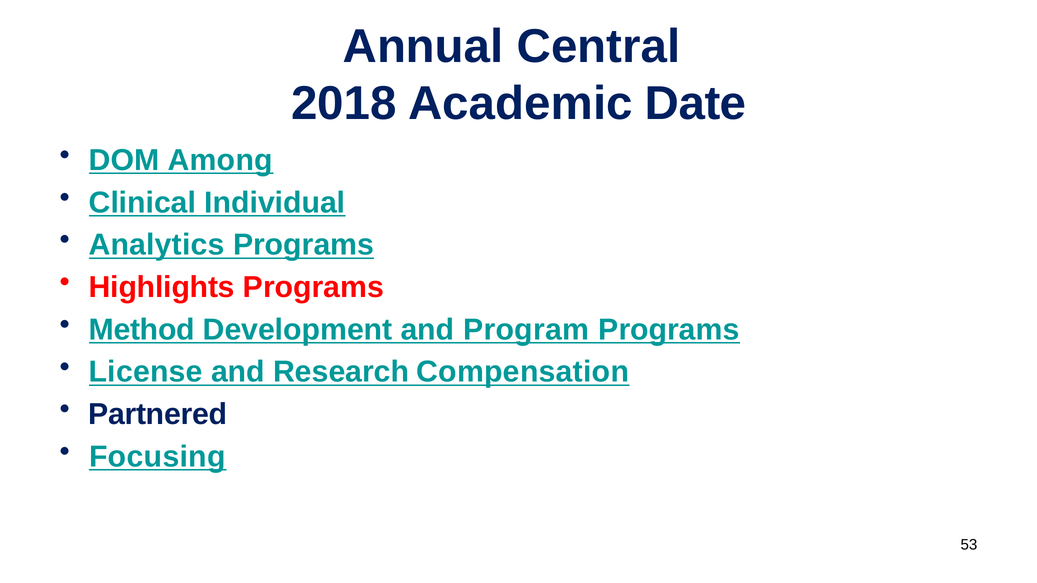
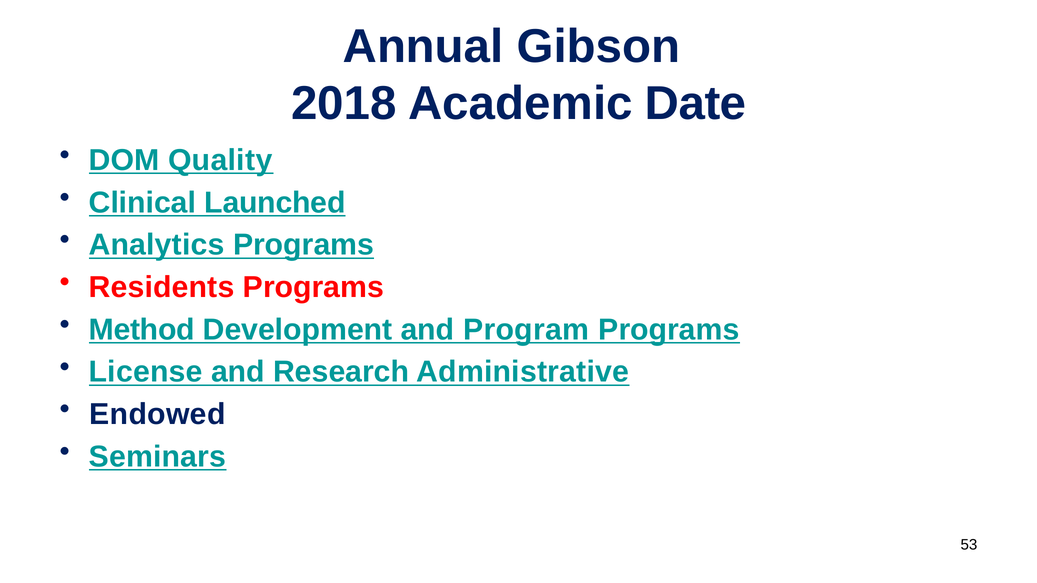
Central: Central -> Gibson (599, 47)
Among: Among -> Quality (220, 160)
Individual: Individual -> Launched (275, 203)
Highlights: Highlights -> Residents (162, 287)
Compensation: Compensation -> Administrative (523, 372)
Partnered: Partnered -> Endowed (157, 415)
Focusing: Focusing -> Seminars (157, 457)
